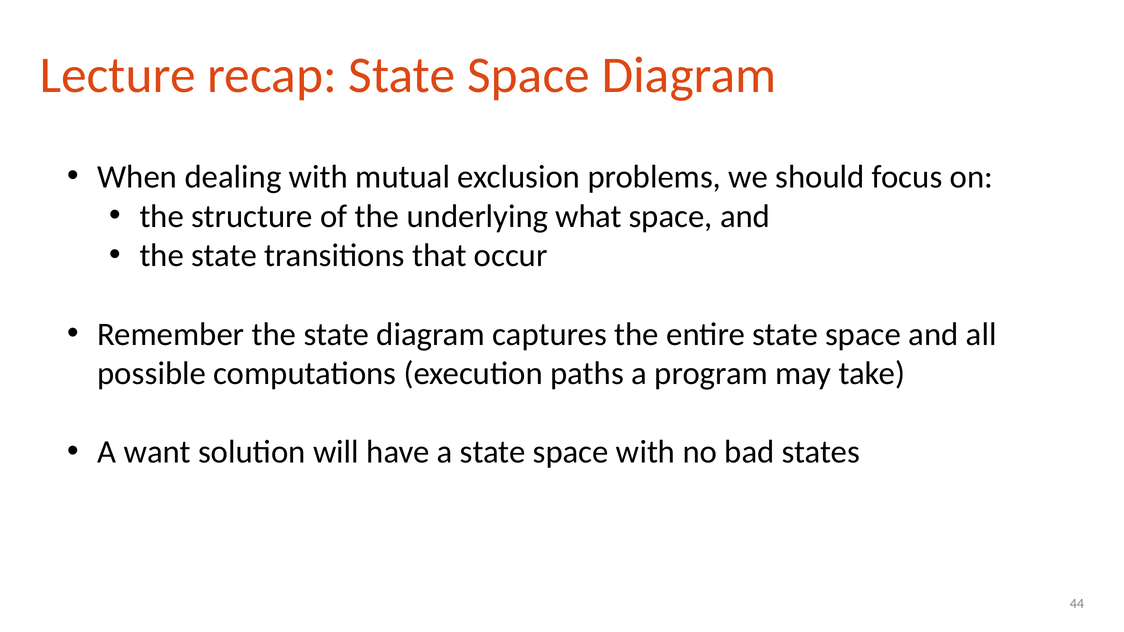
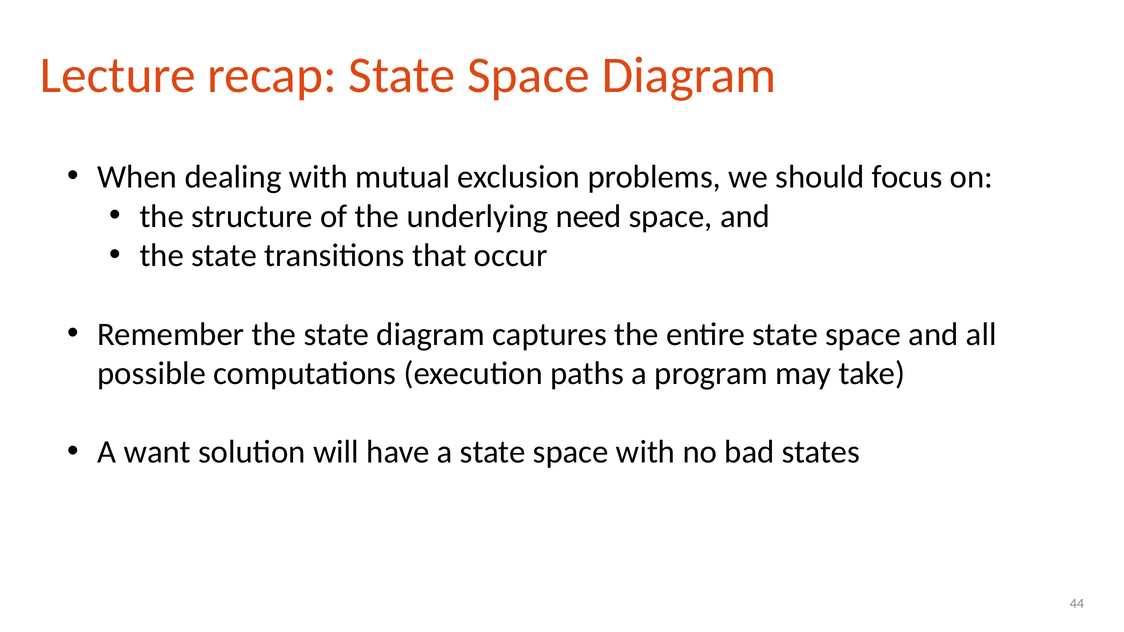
what: what -> need (589, 216)
